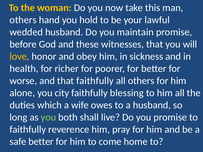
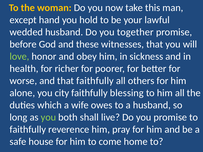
others: others -> except (23, 20)
maintain: maintain -> together (135, 32)
love colour: yellow -> light green (20, 57)
safe better: better -> house (41, 142)
